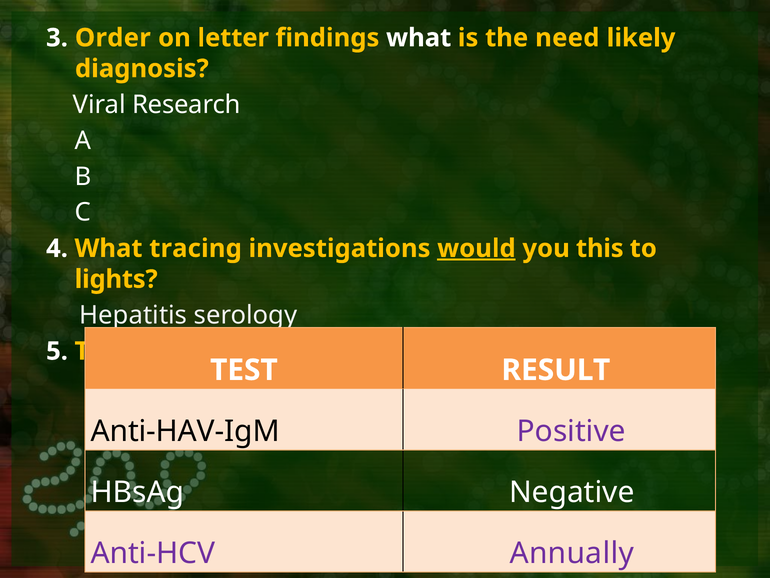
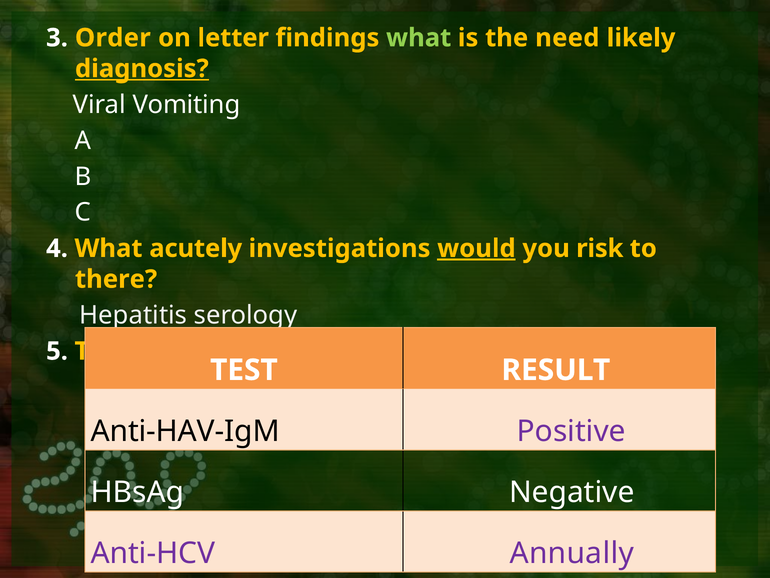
what colour: white -> light green (419, 38)
diagnosis underline: none -> present (142, 69)
Research: Research -> Vomiting (186, 105)
tracing: tracing -> acutely (196, 248)
this: this -> risk (600, 248)
lights: lights -> there (116, 279)
